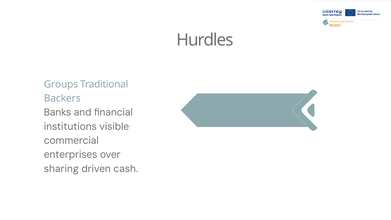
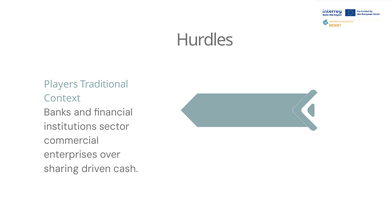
Groups: Groups -> Players (61, 84)
Backers: Backers -> Context (62, 98)
visible: visible -> sector (114, 126)
